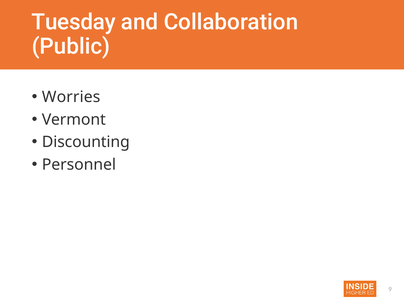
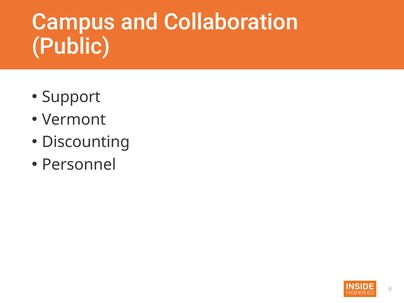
Tuesday: Tuesday -> Campus (73, 22)
Worries: Worries -> Support (71, 97)
